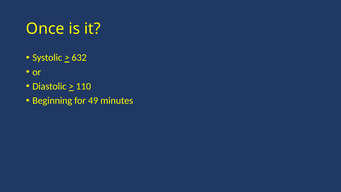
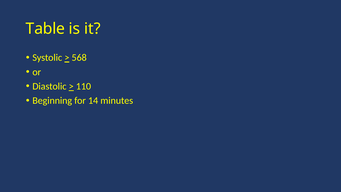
Once: Once -> Table (45, 29)
632: 632 -> 568 (79, 58)
49: 49 -> 14 (93, 101)
